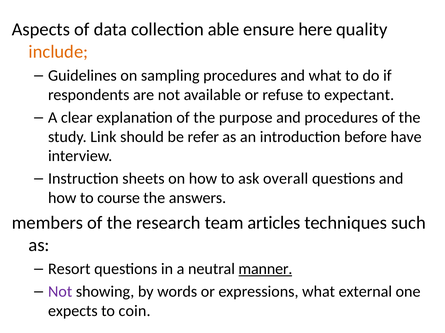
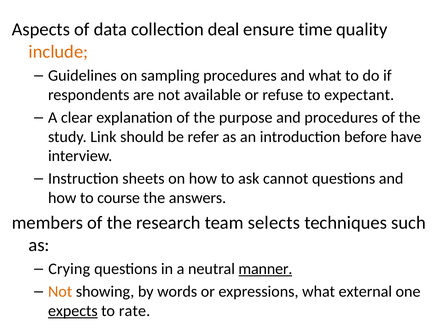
able: able -> deal (224, 29)
here: here -> time (315, 29)
overall: overall -> cannot (286, 179)
articles: articles -> selects (274, 223)
Resort: Resort -> Crying (69, 270)
Not colour: purple -> orange (60, 292)
expects underline: none -> present (73, 312)
coin: coin -> rate (135, 312)
